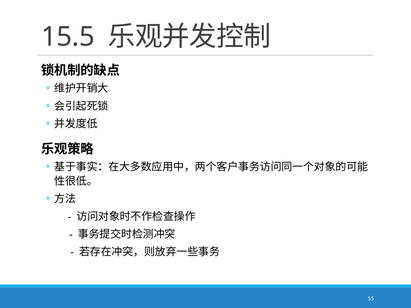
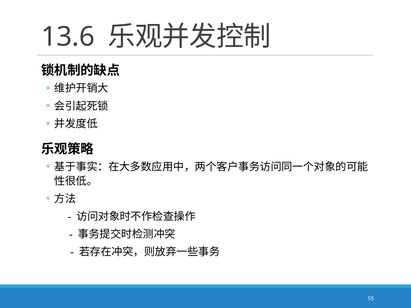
15.5: 15.5 -> 13.6 (68, 37)
